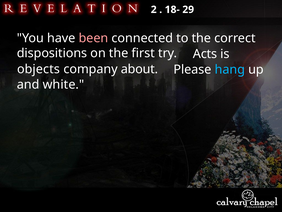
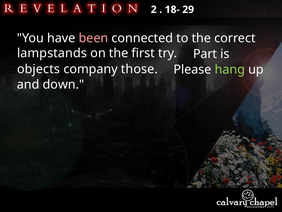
dispositions: dispositions -> lampstands (52, 53)
Acts: Acts -> Part (205, 54)
about: about -> those (139, 69)
hang colour: light blue -> light green (230, 69)
white: white -> down (63, 84)
